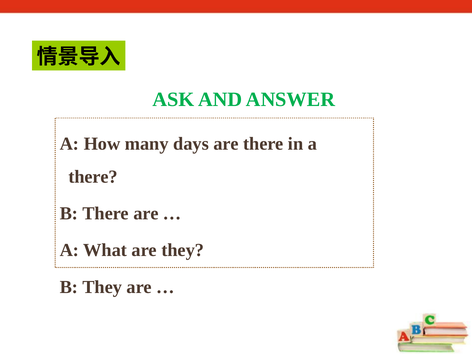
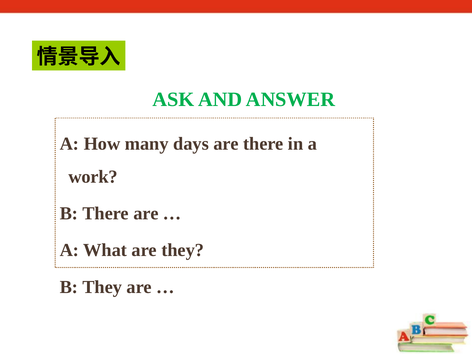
there: there -> work (93, 177)
